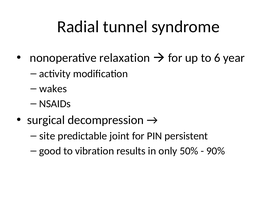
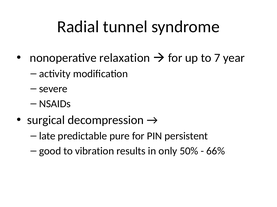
6: 6 -> 7 (217, 58)
wakes: wakes -> severe (53, 89)
site: site -> late (47, 136)
joint: joint -> pure (120, 136)
90%: 90% -> 66% (216, 151)
